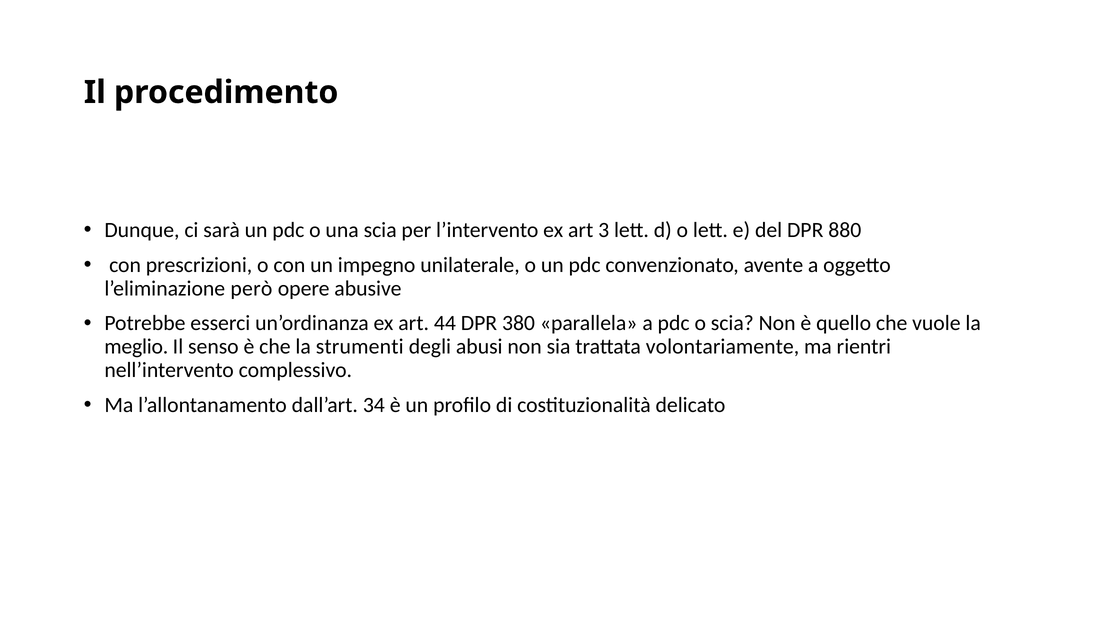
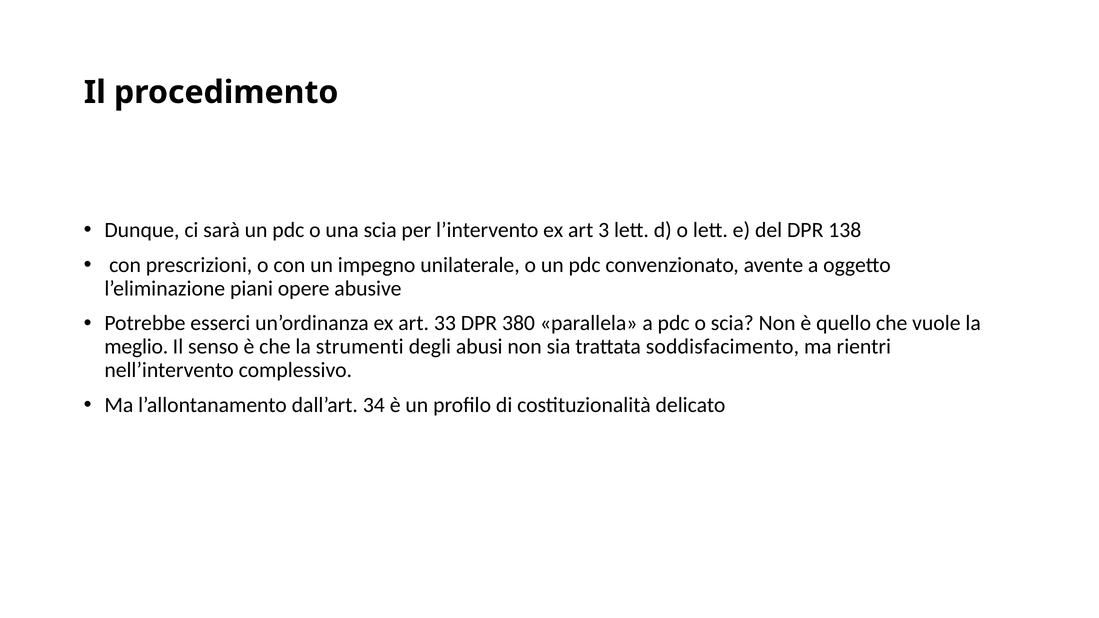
880: 880 -> 138 (845, 230)
però: però -> piani (252, 288)
44: 44 -> 33 (445, 323)
volontariamente: volontariamente -> soddisfacimento (722, 347)
